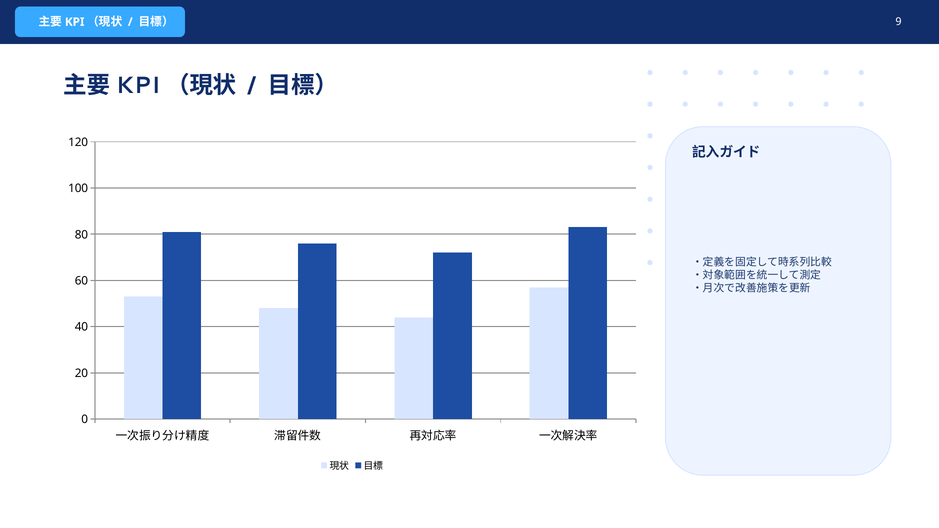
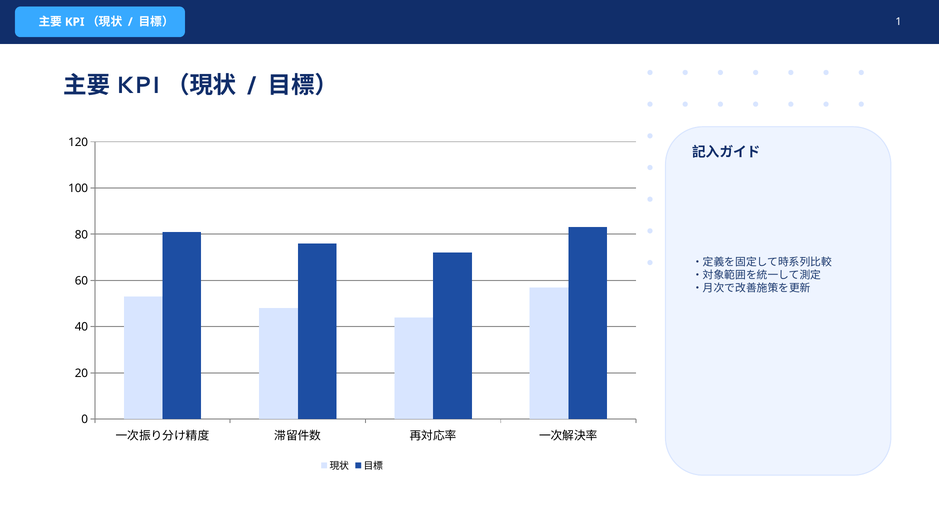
9: 9 -> 1 (899, 22)
